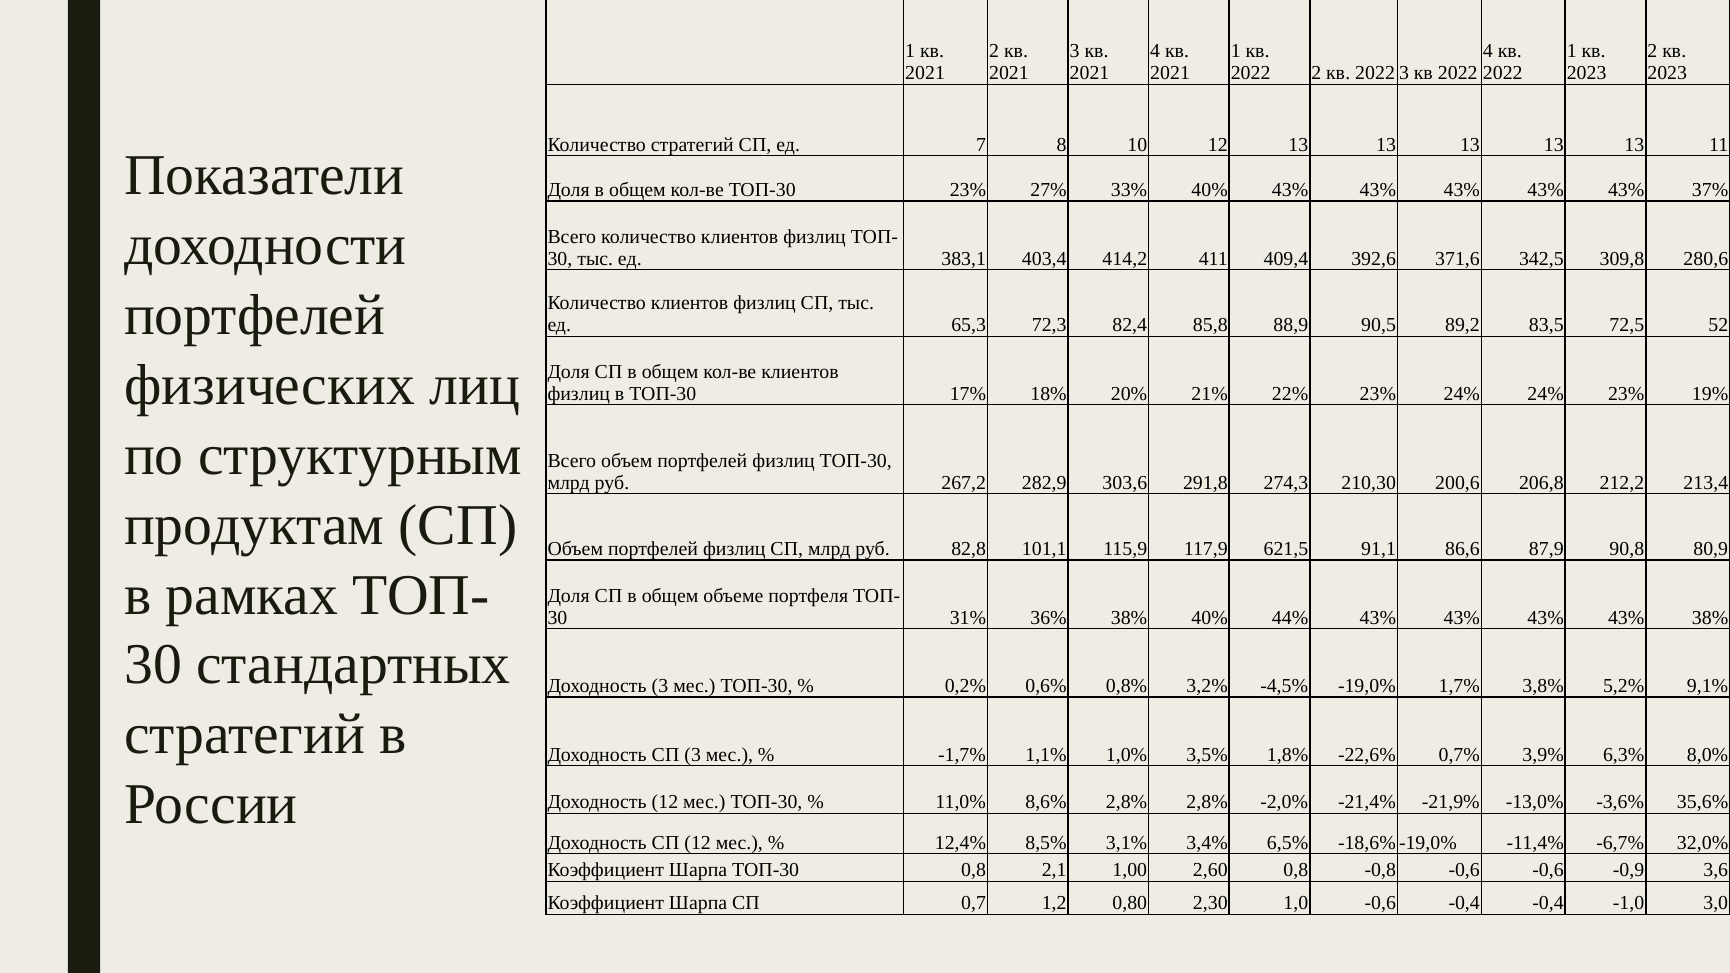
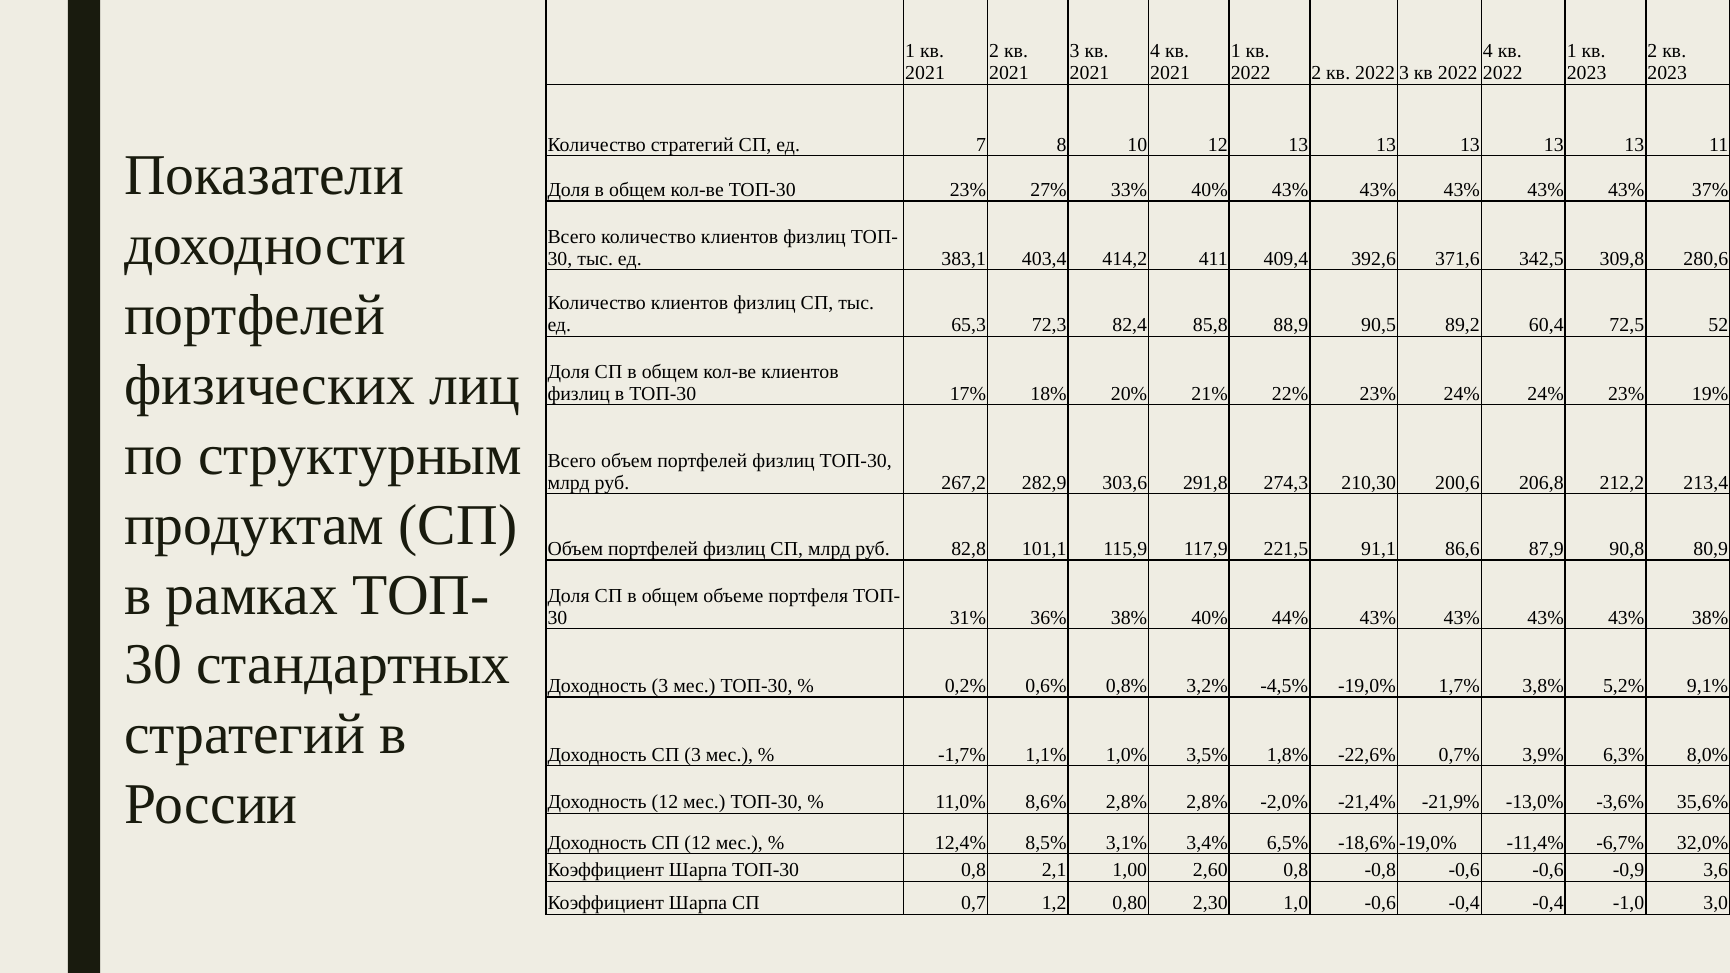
83,5: 83,5 -> 60,4 (1546, 325)
621,5: 621,5 -> 221,5 (1286, 549)
